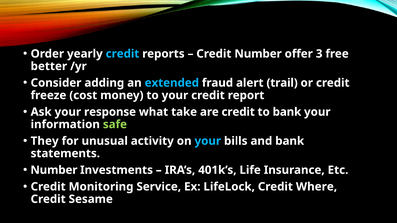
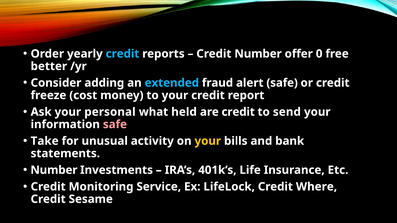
3: 3 -> 0 (319, 54)
alert trail: trail -> safe (282, 83)
response: response -> personal (110, 112)
take: take -> held (184, 112)
to bank: bank -> send (287, 112)
safe colour: light green -> pink (115, 125)
They: They -> Take (45, 141)
your colour: light blue -> yellow (208, 141)
